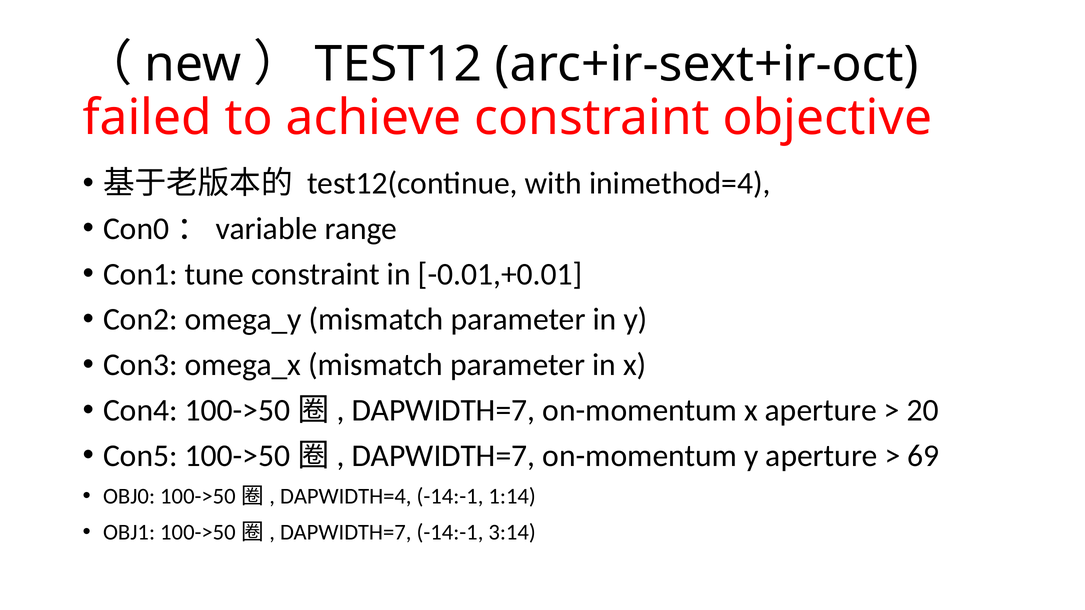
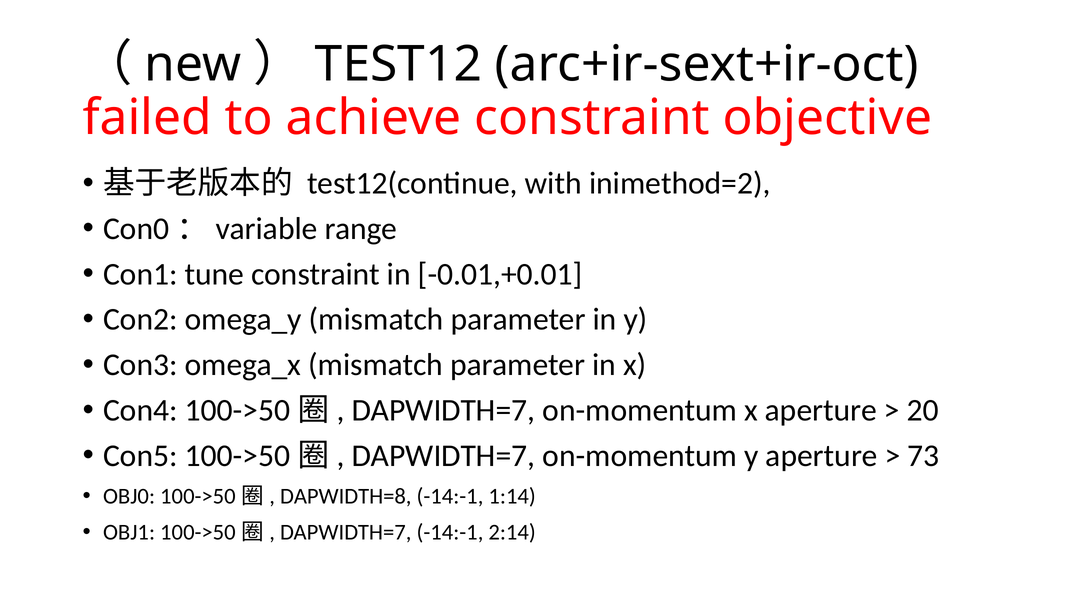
inimethod=4: inimethod=4 -> inimethod=2 (680, 183)
69: 69 -> 73 (923, 456)
DAPWIDTH=4: DAPWIDTH=4 -> DAPWIDTH=8 (346, 497)
3:14: 3:14 -> 2:14 (512, 532)
